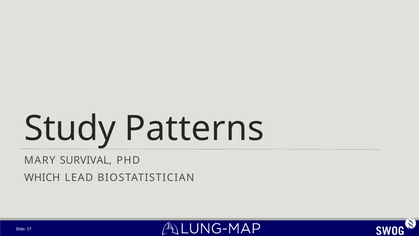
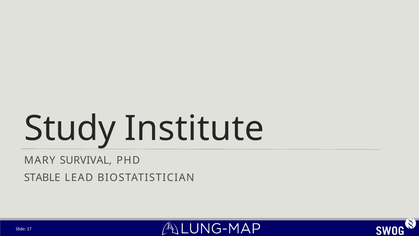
Patterns: Patterns -> Institute (194, 128)
WHICH: WHICH -> STABLE (42, 178)
